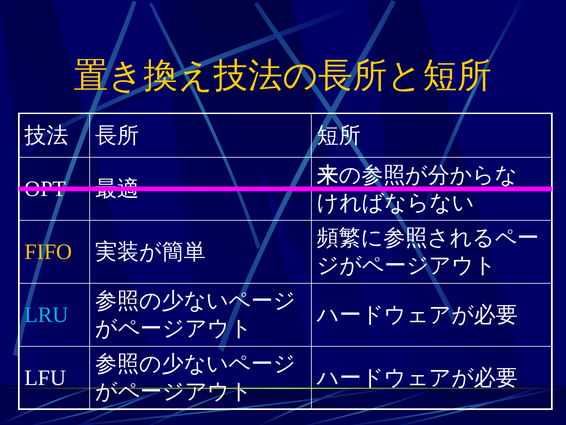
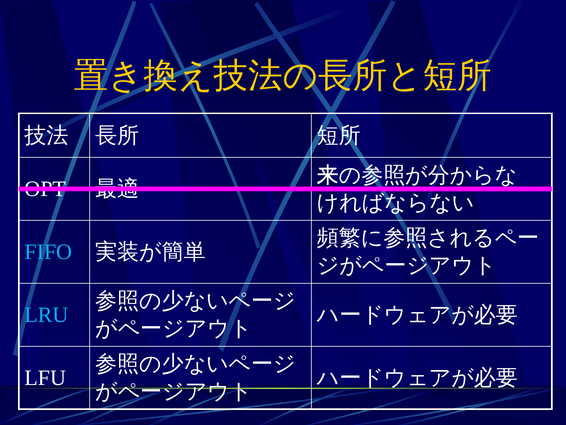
FIFO colour: yellow -> light blue (48, 252)
